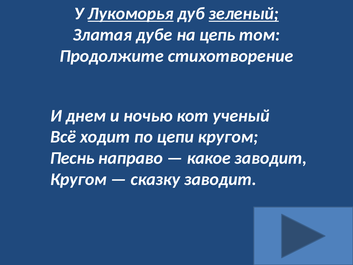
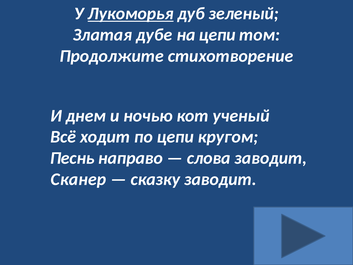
зеленый underline: present -> none (244, 14)
на цепь: цепь -> цепи (217, 35)
какое: какое -> слова (209, 158)
Кругом: Кругом -> Сканер (78, 179)
